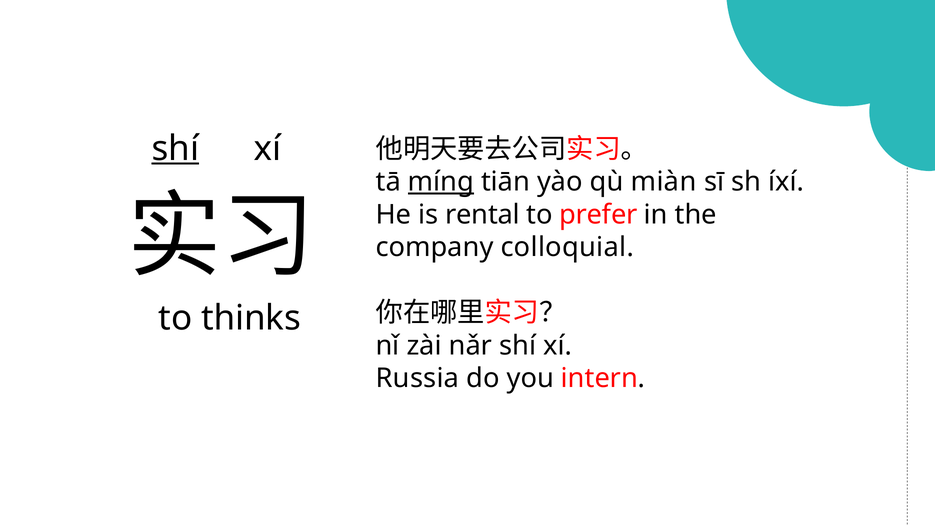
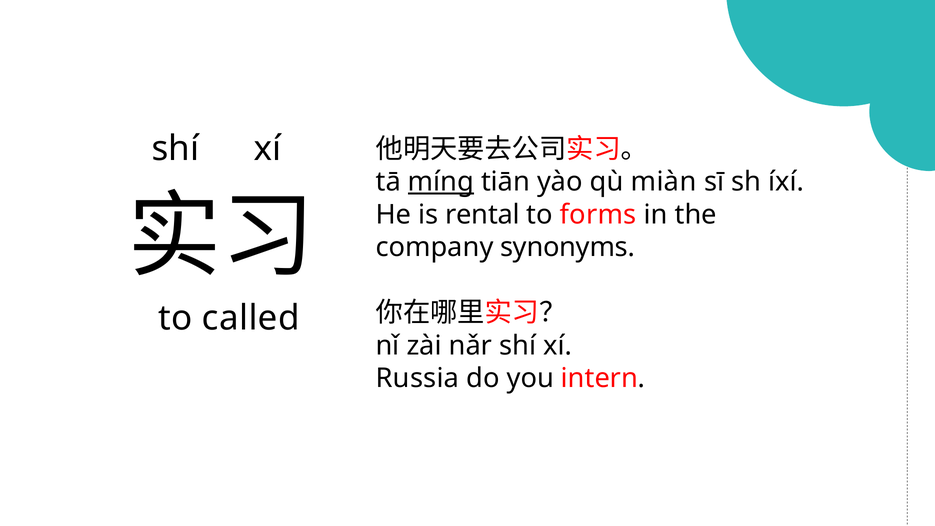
shí underline: present -> none (175, 149)
prefer: prefer -> forms (598, 214)
colloquial: colloquial -> synonyms (567, 247)
thinks: thinks -> called (251, 318)
